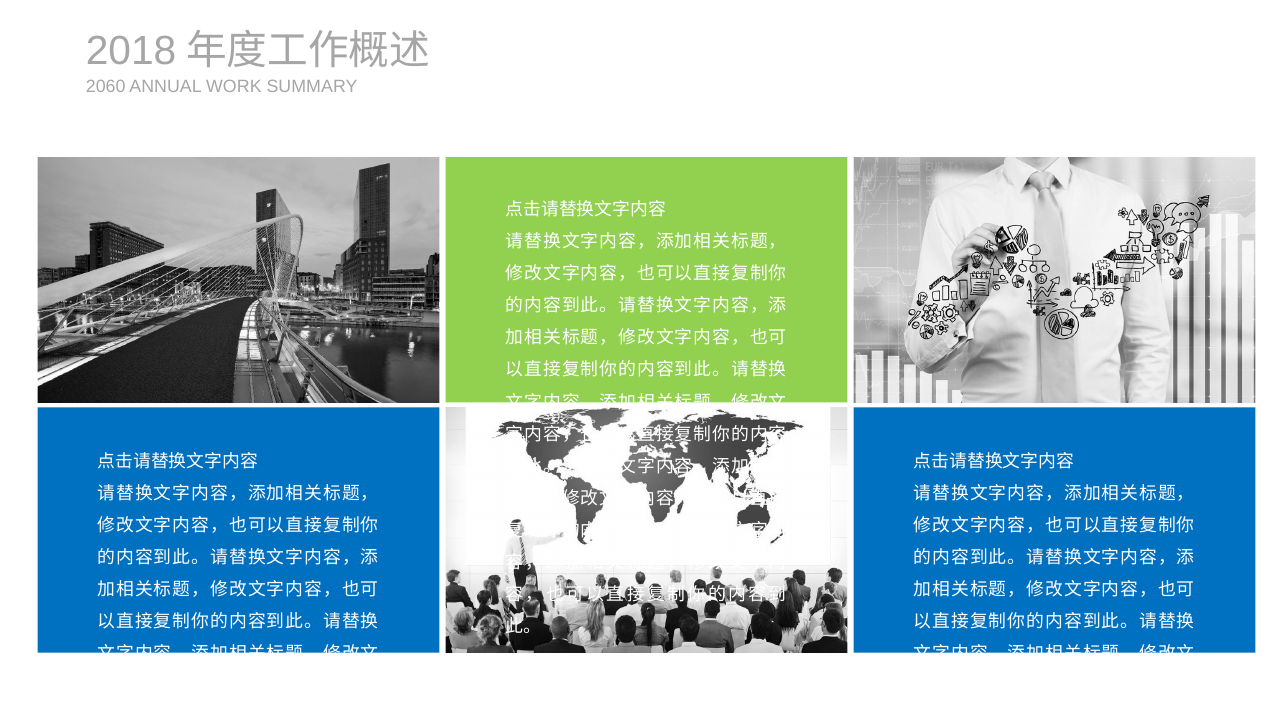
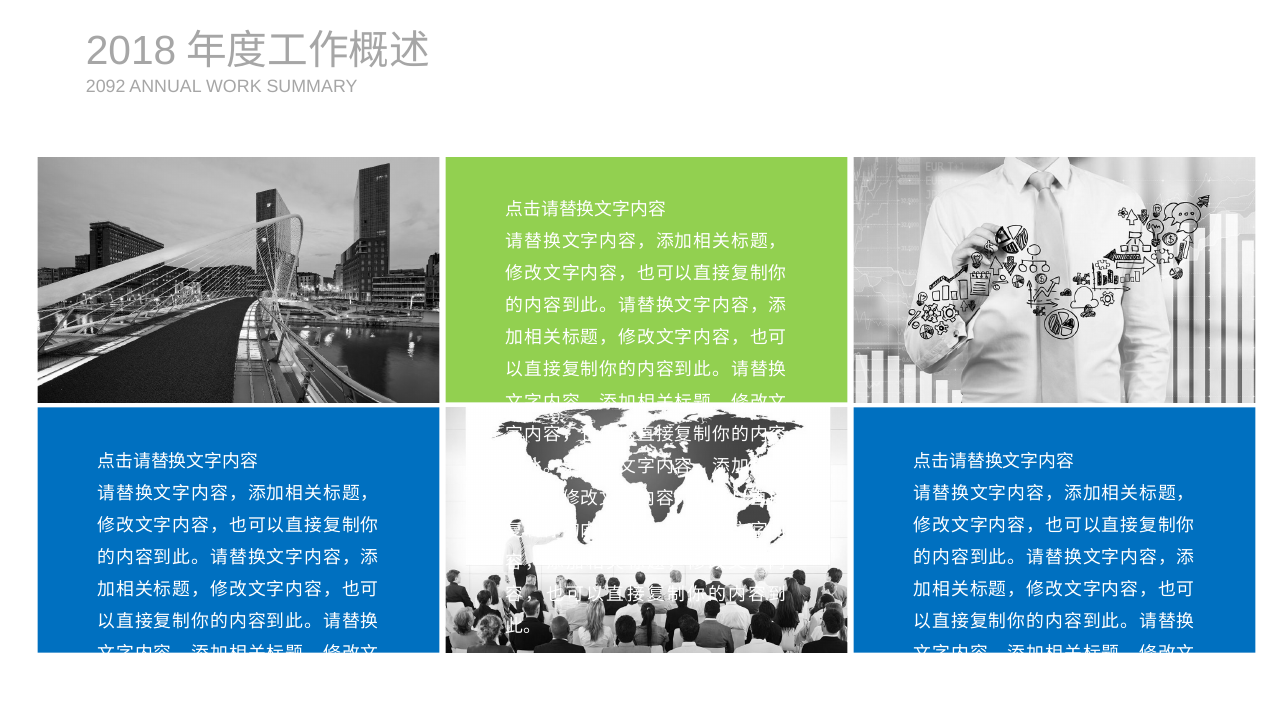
2060: 2060 -> 2092 (106, 87)
